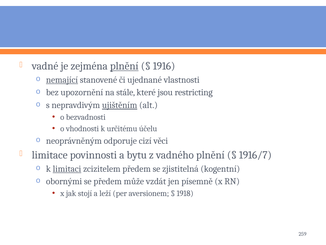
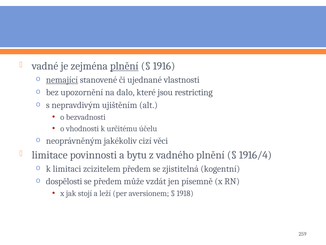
stále: stále -> dalo (126, 92)
ujištěním underline: present -> none (120, 105)
odporuje: odporuje -> jakékoliv (120, 141)
1916/7: 1916/7 -> 1916/4 (255, 155)
limitaci underline: present -> none (67, 168)
obornými: obornými -> dospělosti (64, 181)
